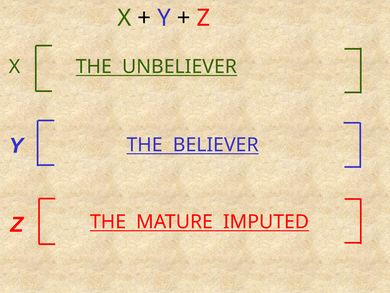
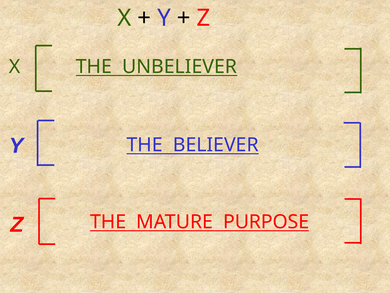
IMPUTED: IMPUTED -> PURPOSE (266, 222)
